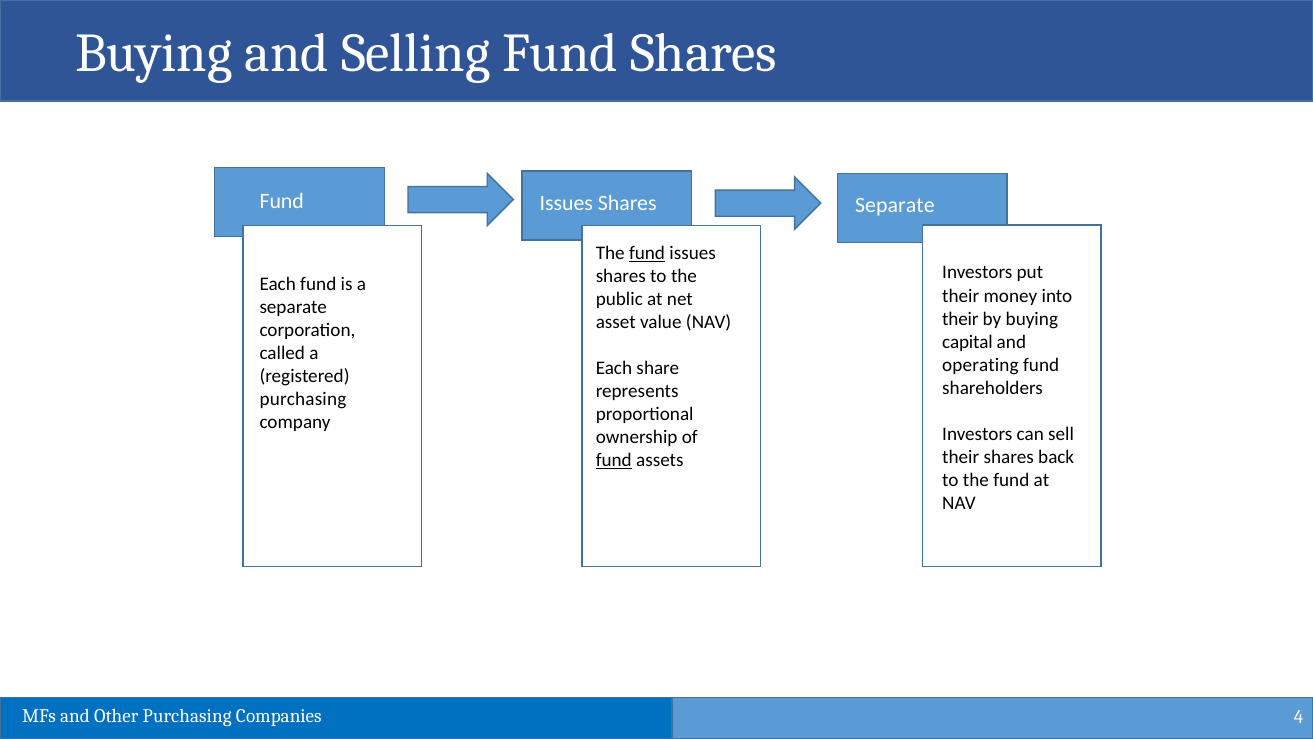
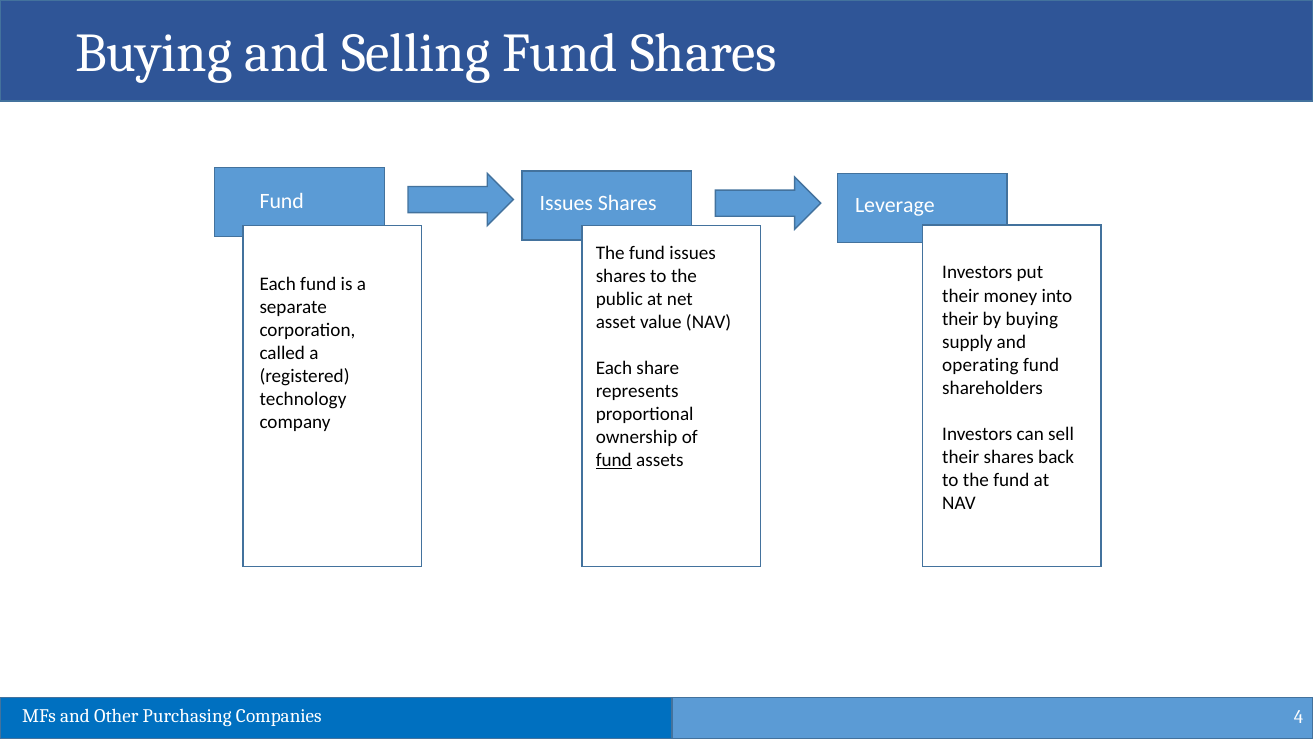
Shares Separate: Separate -> Leverage (895, 205)
fund underline: present -> none (647, 253)
capital: capital -> supply (967, 341)
purchasing: purchasing -> technology (303, 399)
